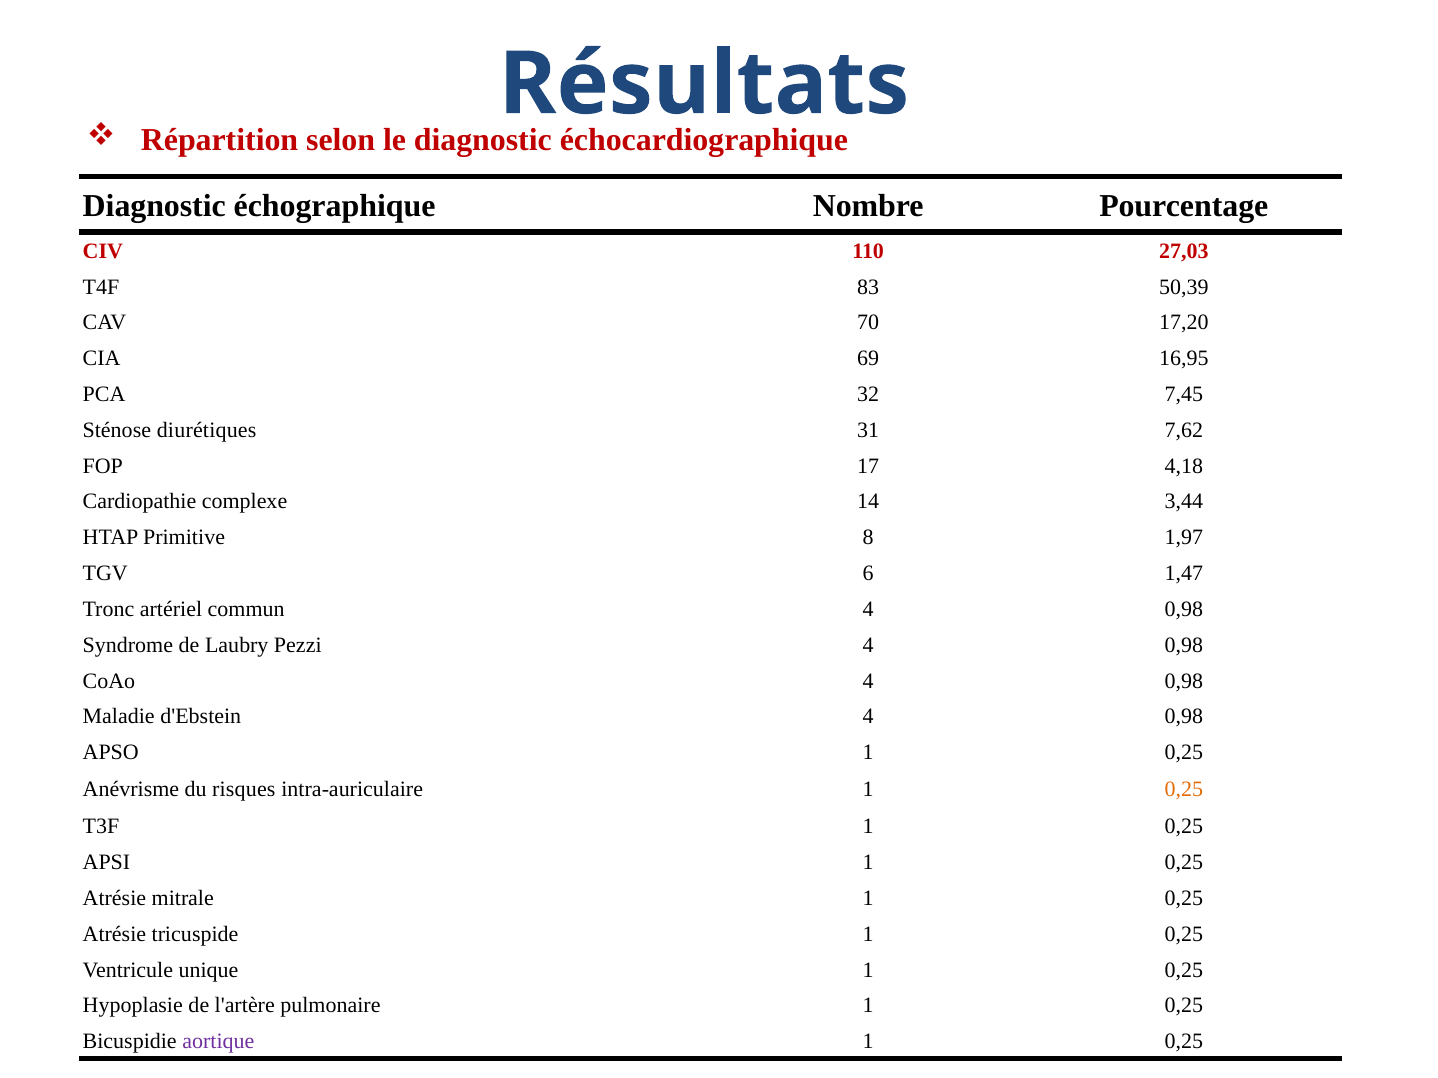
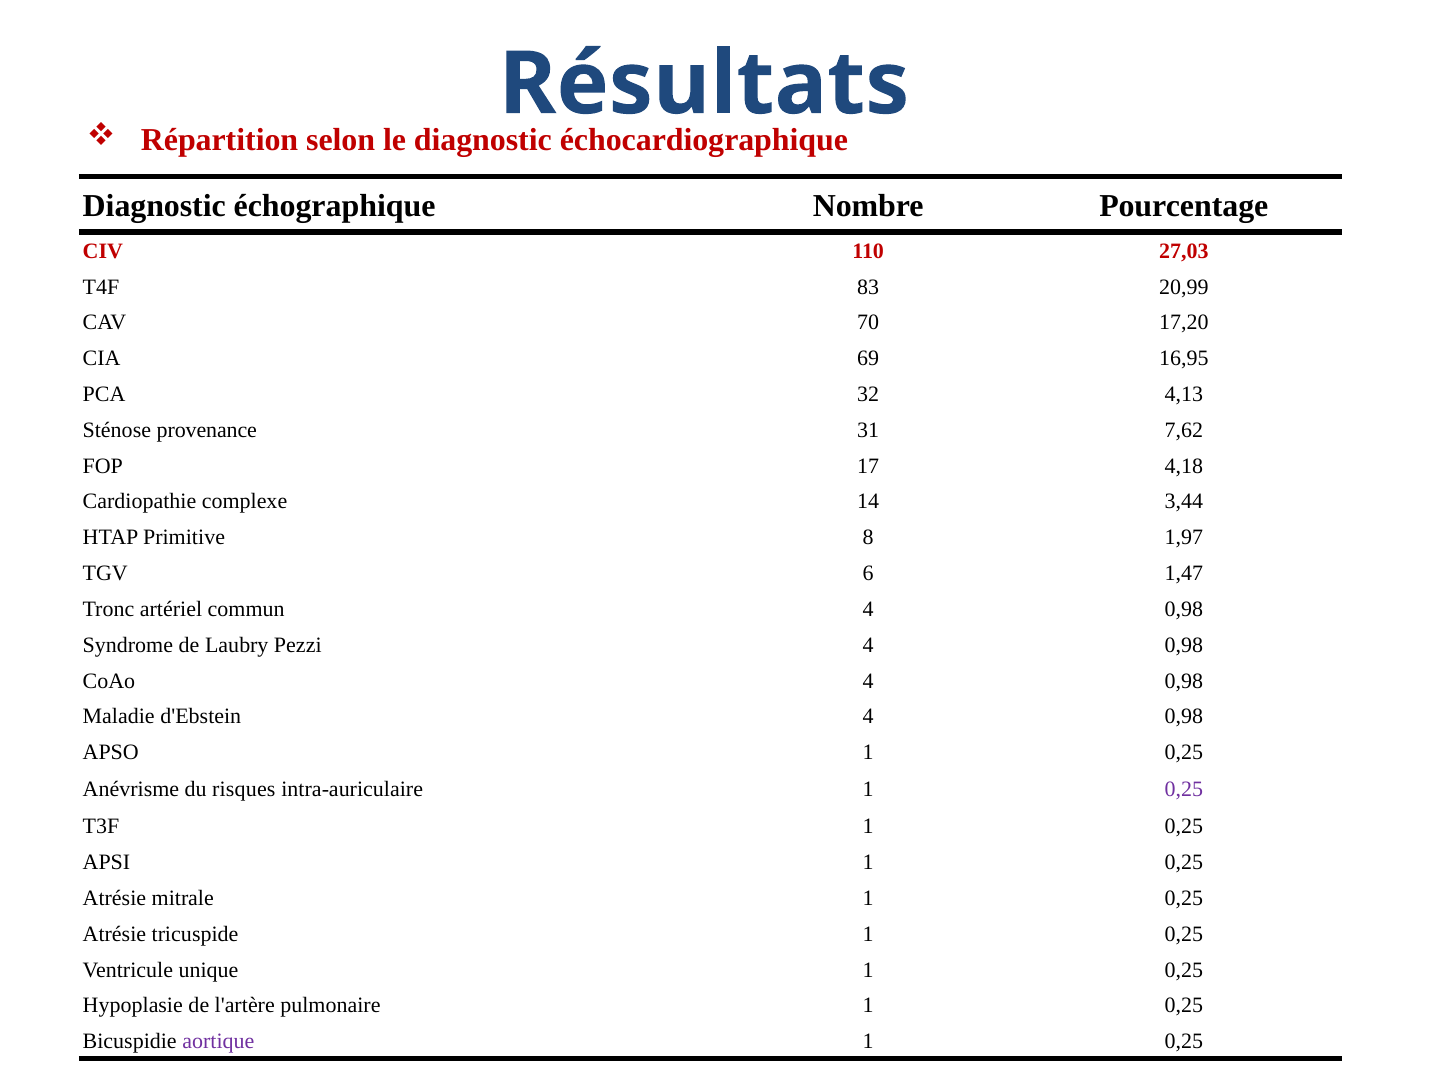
50,39: 50,39 -> 20,99 (1184, 287)
7,45: 7,45 -> 4,13 (1184, 394)
diurétiques: diurétiques -> provenance (207, 430)
0,25 colour: orange -> purple (1184, 790)
